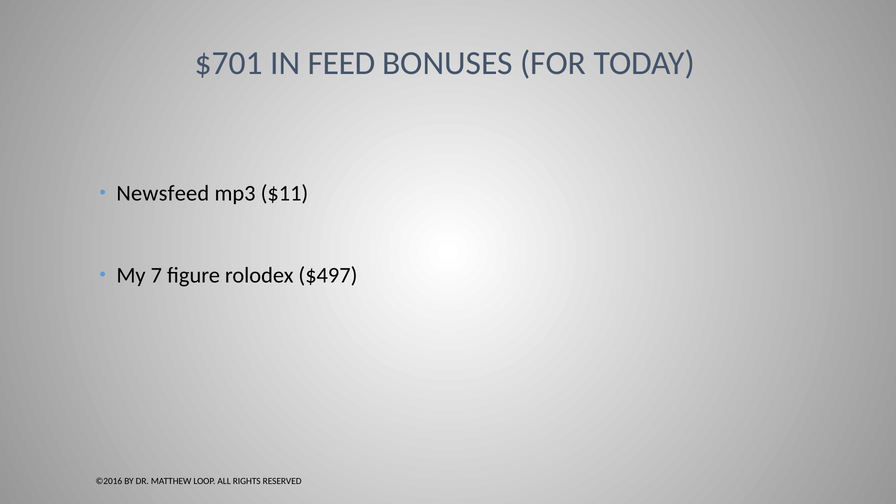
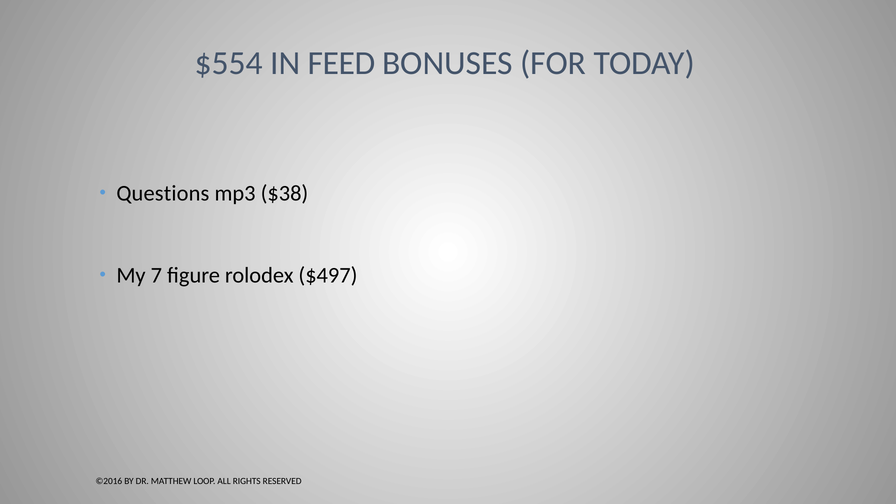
$701: $701 -> $554 (229, 63)
Newsfeed: Newsfeed -> Questions (163, 193)
$11: $11 -> $38 (284, 193)
